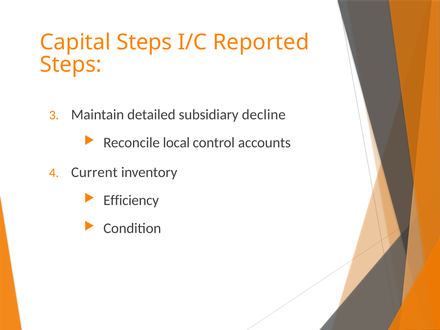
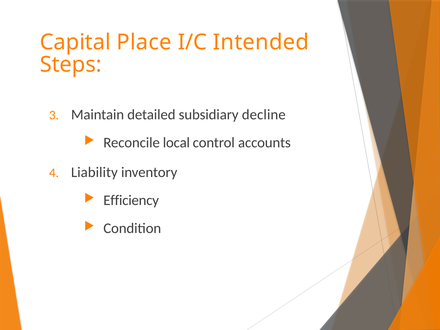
Capital Steps: Steps -> Place (144, 42)
Reported: Reported -> Intended (261, 42)
Current: Current -> Liability (94, 172)
